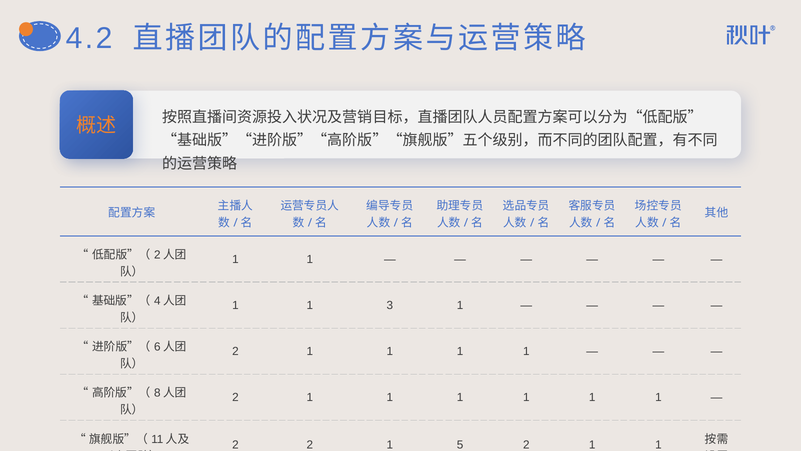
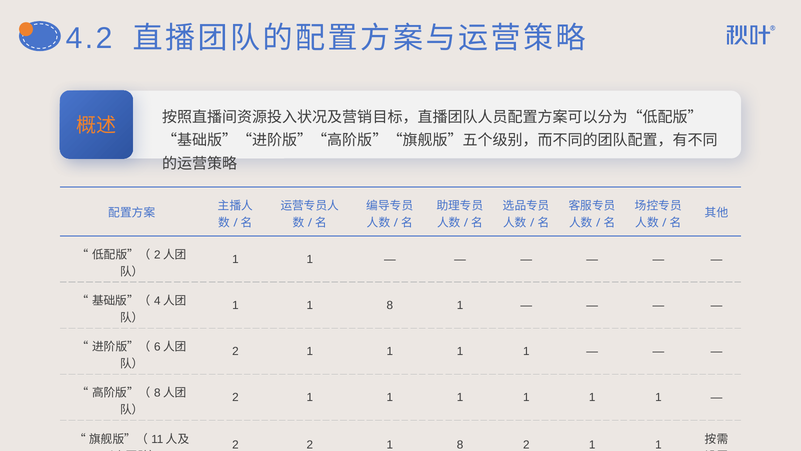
1 1 3: 3 -> 8 (390, 305)
2 1 5: 5 -> 8 (460, 445)
